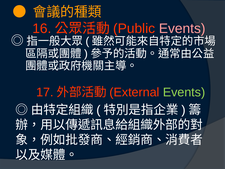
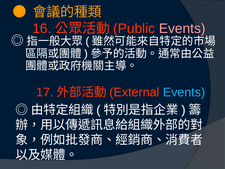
Events colour: light green -> light blue (184, 92)
